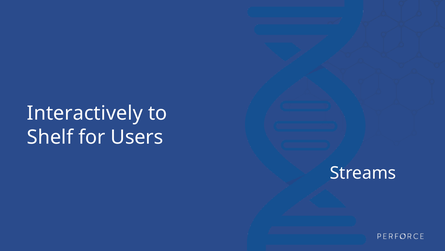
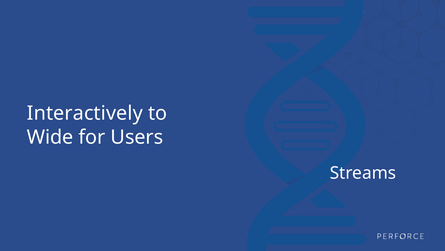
Shelf: Shelf -> Wide (50, 137)
